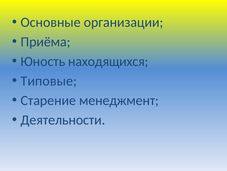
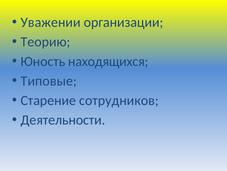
Основные: Основные -> Уважении (51, 22)
Приёма: Приёма -> Теорию (45, 42)
менеджмент: менеджмент -> сотрудников (119, 100)
